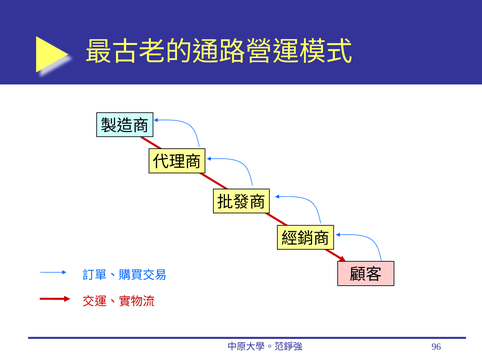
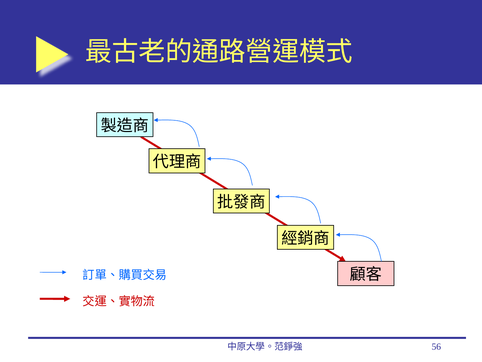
96: 96 -> 56 (436, 346)
